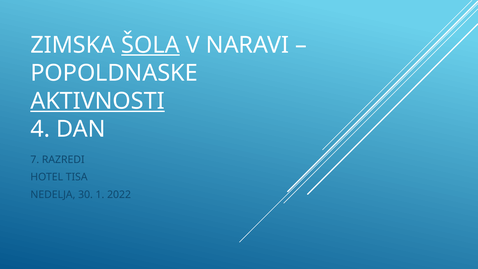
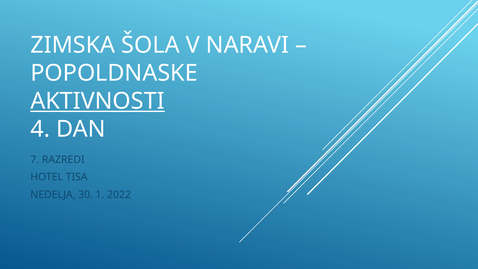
ŠOLA underline: present -> none (150, 45)
